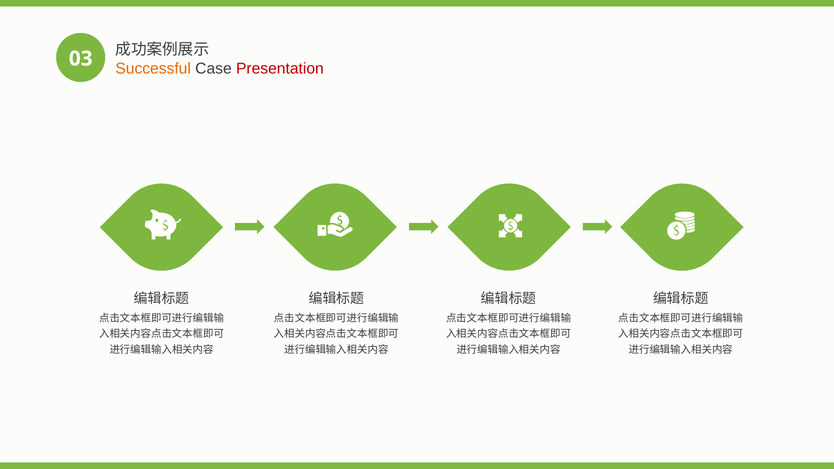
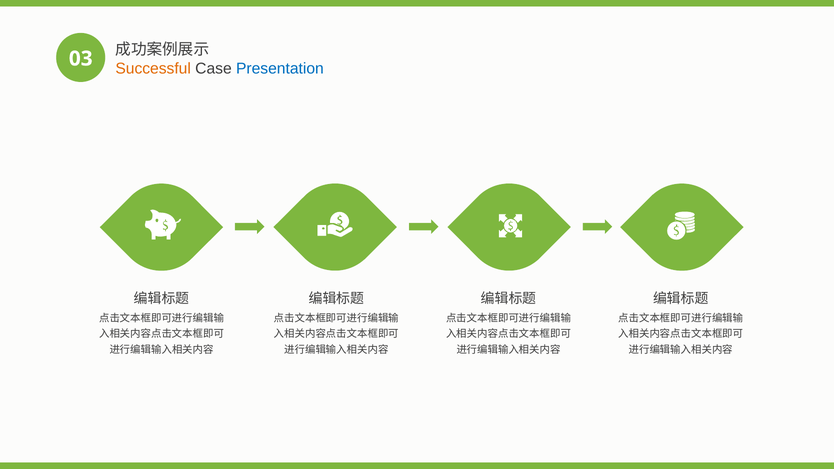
Presentation colour: red -> blue (280, 68)
